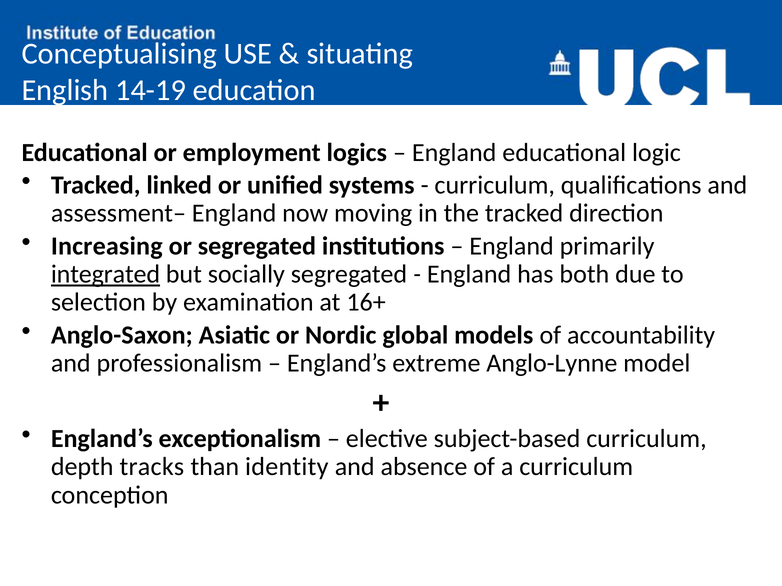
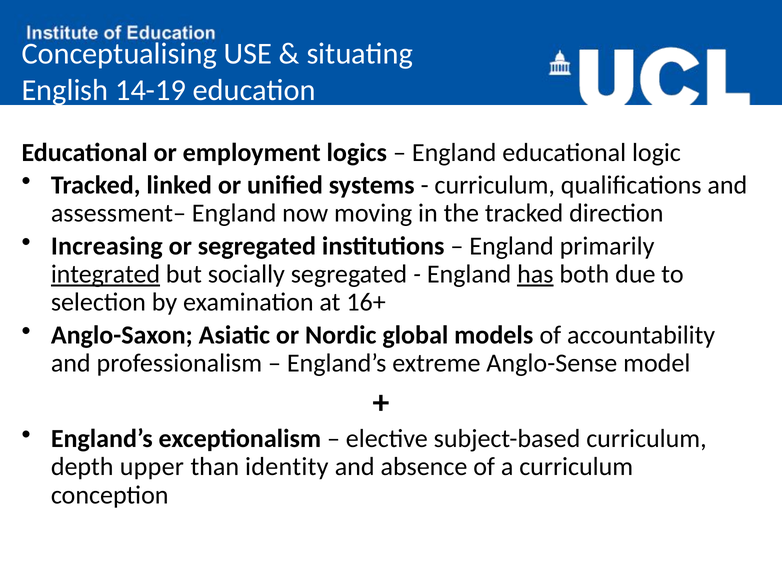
has underline: none -> present (535, 275)
Anglo-Lynne: Anglo-Lynne -> Anglo-Sense (552, 364)
tracks: tracks -> upper (152, 467)
